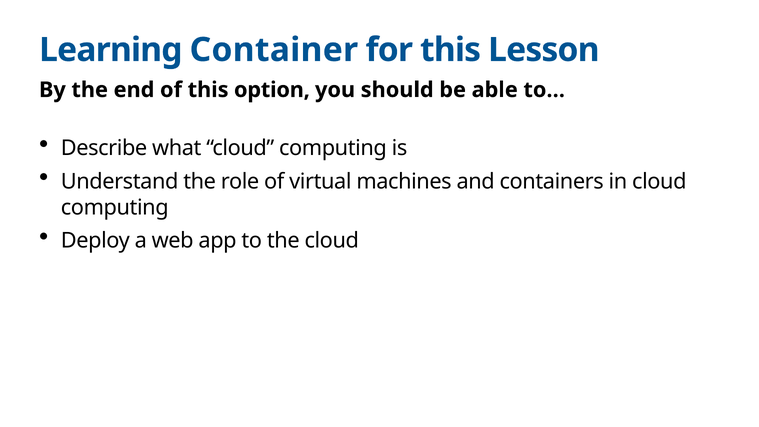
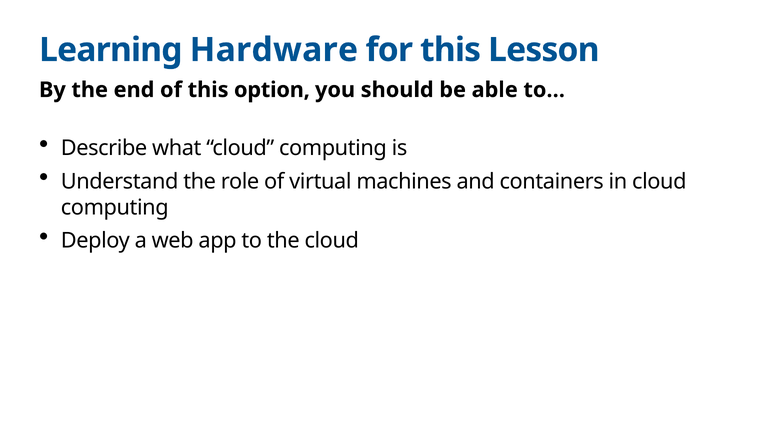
Container: Container -> Hardware (274, 50)
